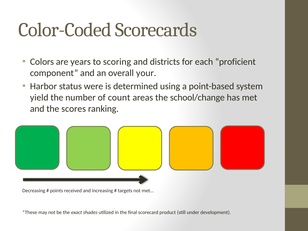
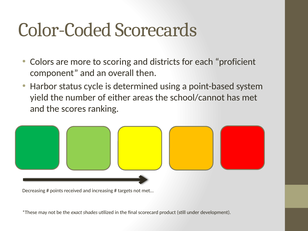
years: years -> more (81, 62)
your: your -> then (146, 73)
were: were -> cycle (94, 86)
count: count -> either (119, 97)
school/change: school/change -> school/cannot (197, 97)
